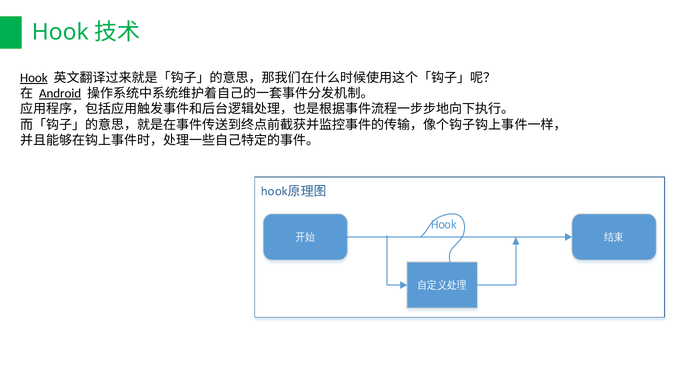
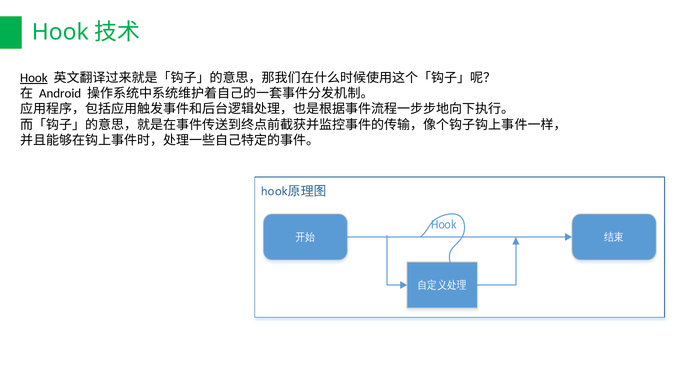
Android underline: present -> none (60, 94)
